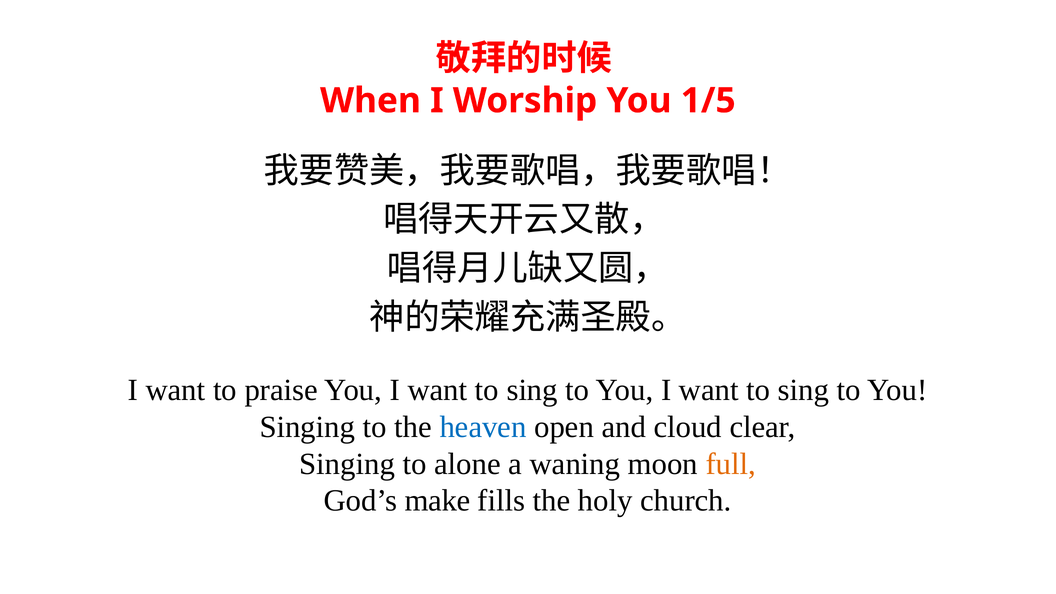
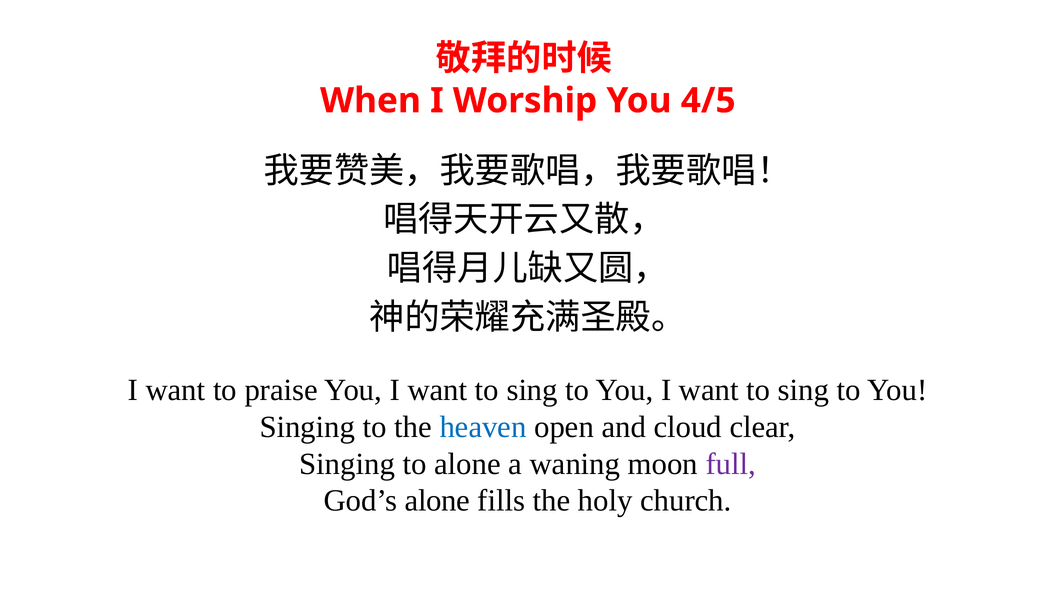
1/5: 1/5 -> 4/5 (708, 101)
full colour: orange -> purple (731, 464)
God’s make: make -> alone (437, 501)
